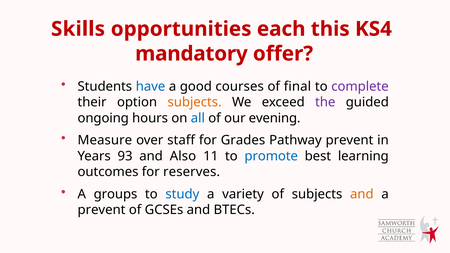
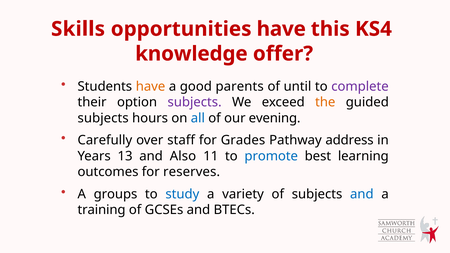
opportunities each: each -> have (281, 29)
mandatory: mandatory -> knowledge (191, 54)
have colour: blue -> orange (151, 87)
courses: courses -> parents (240, 87)
final: final -> until (297, 87)
subjects colour: orange -> purple (195, 102)
the colour: purple -> orange (325, 102)
ongoing: ongoing -> subjects (103, 118)
Measure: Measure -> Carefully (105, 140)
Pathway prevent: prevent -> address (350, 140)
93: 93 -> 13 (125, 156)
and colour: orange -> blue (362, 194)
prevent: prevent -> training (102, 210)
